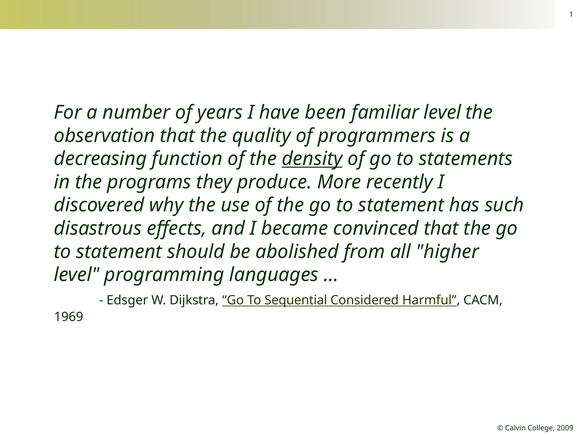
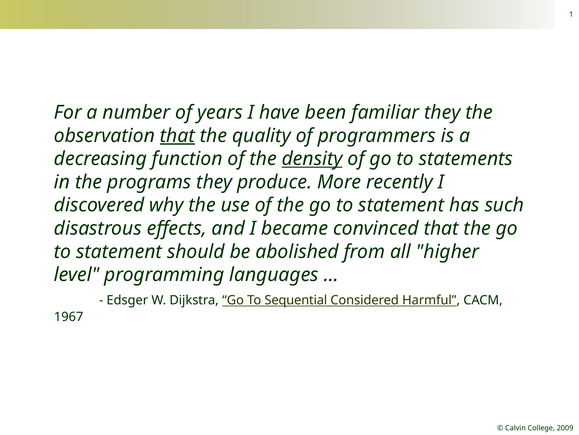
familiar level: level -> they (442, 112)
that underline: none -> present (177, 135)
1969: 1969 -> 1967 (69, 316)
